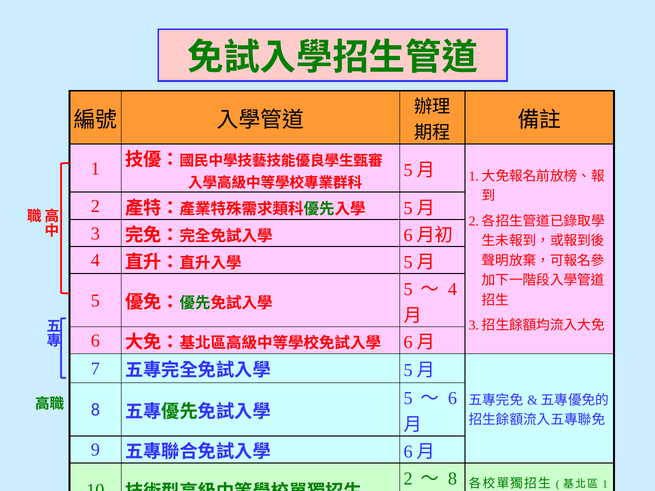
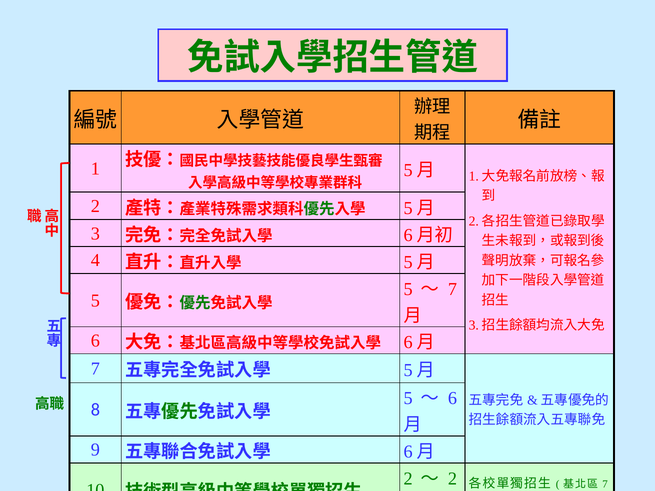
4: 4 -> 7 (453, 289)
8: 8 -> 2 (453, 479)
1: 1 -> 7 (605, 484)
